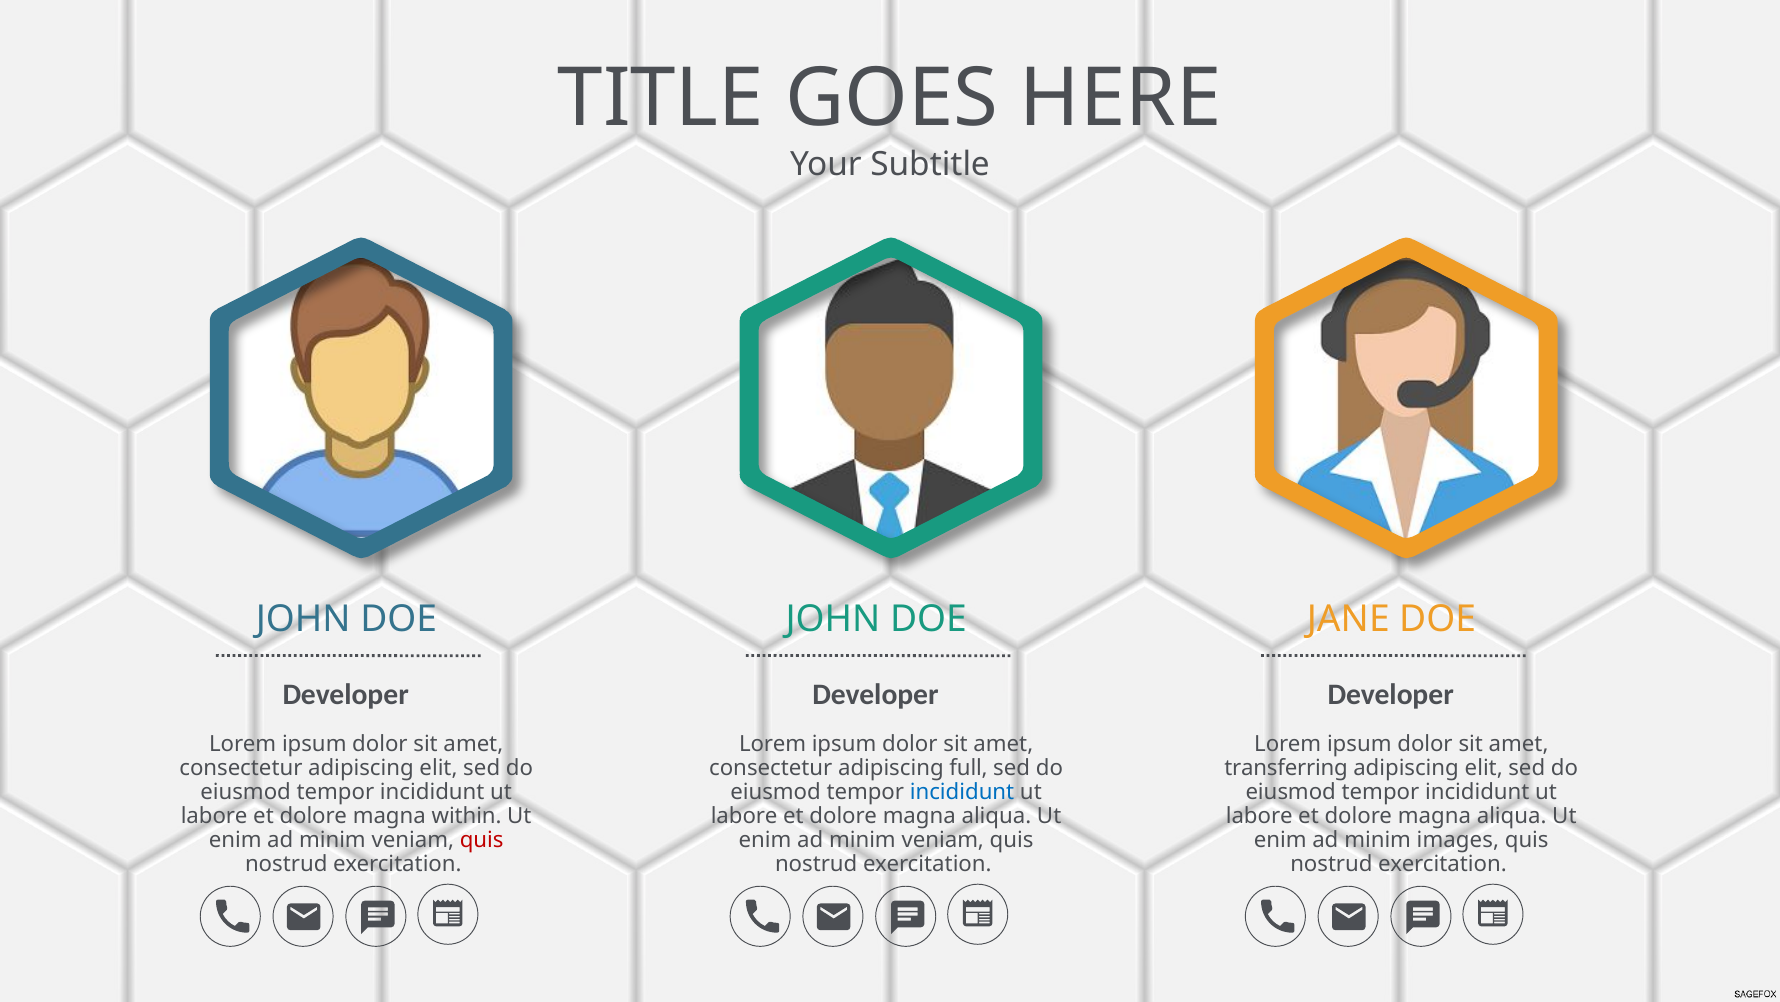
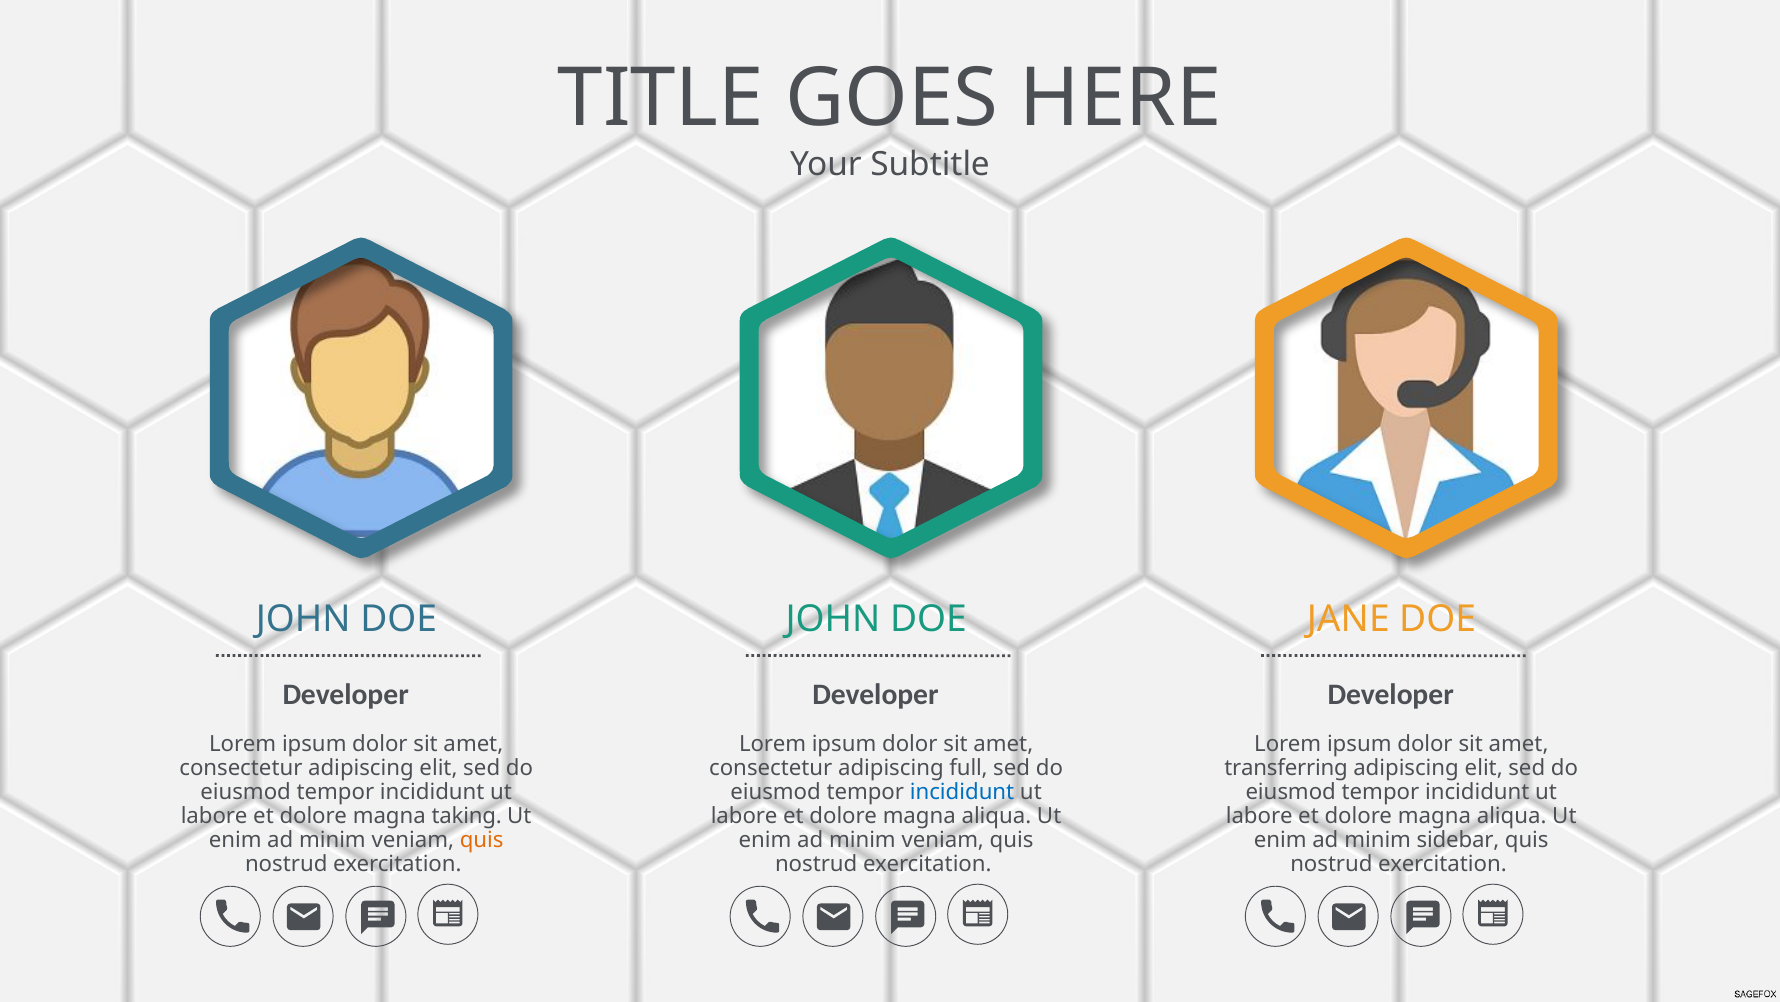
within: within -> taking (467, 816)
quis colour: red -> orange (482, 840)
images: images -> sidebar (1458, 840)
